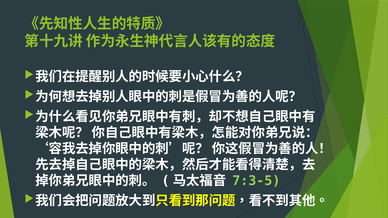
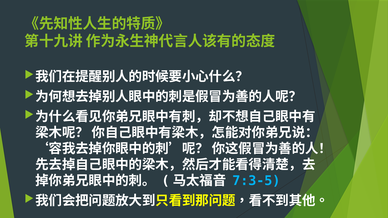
7:3-5 colour: light green -> light blue (256, 181)
